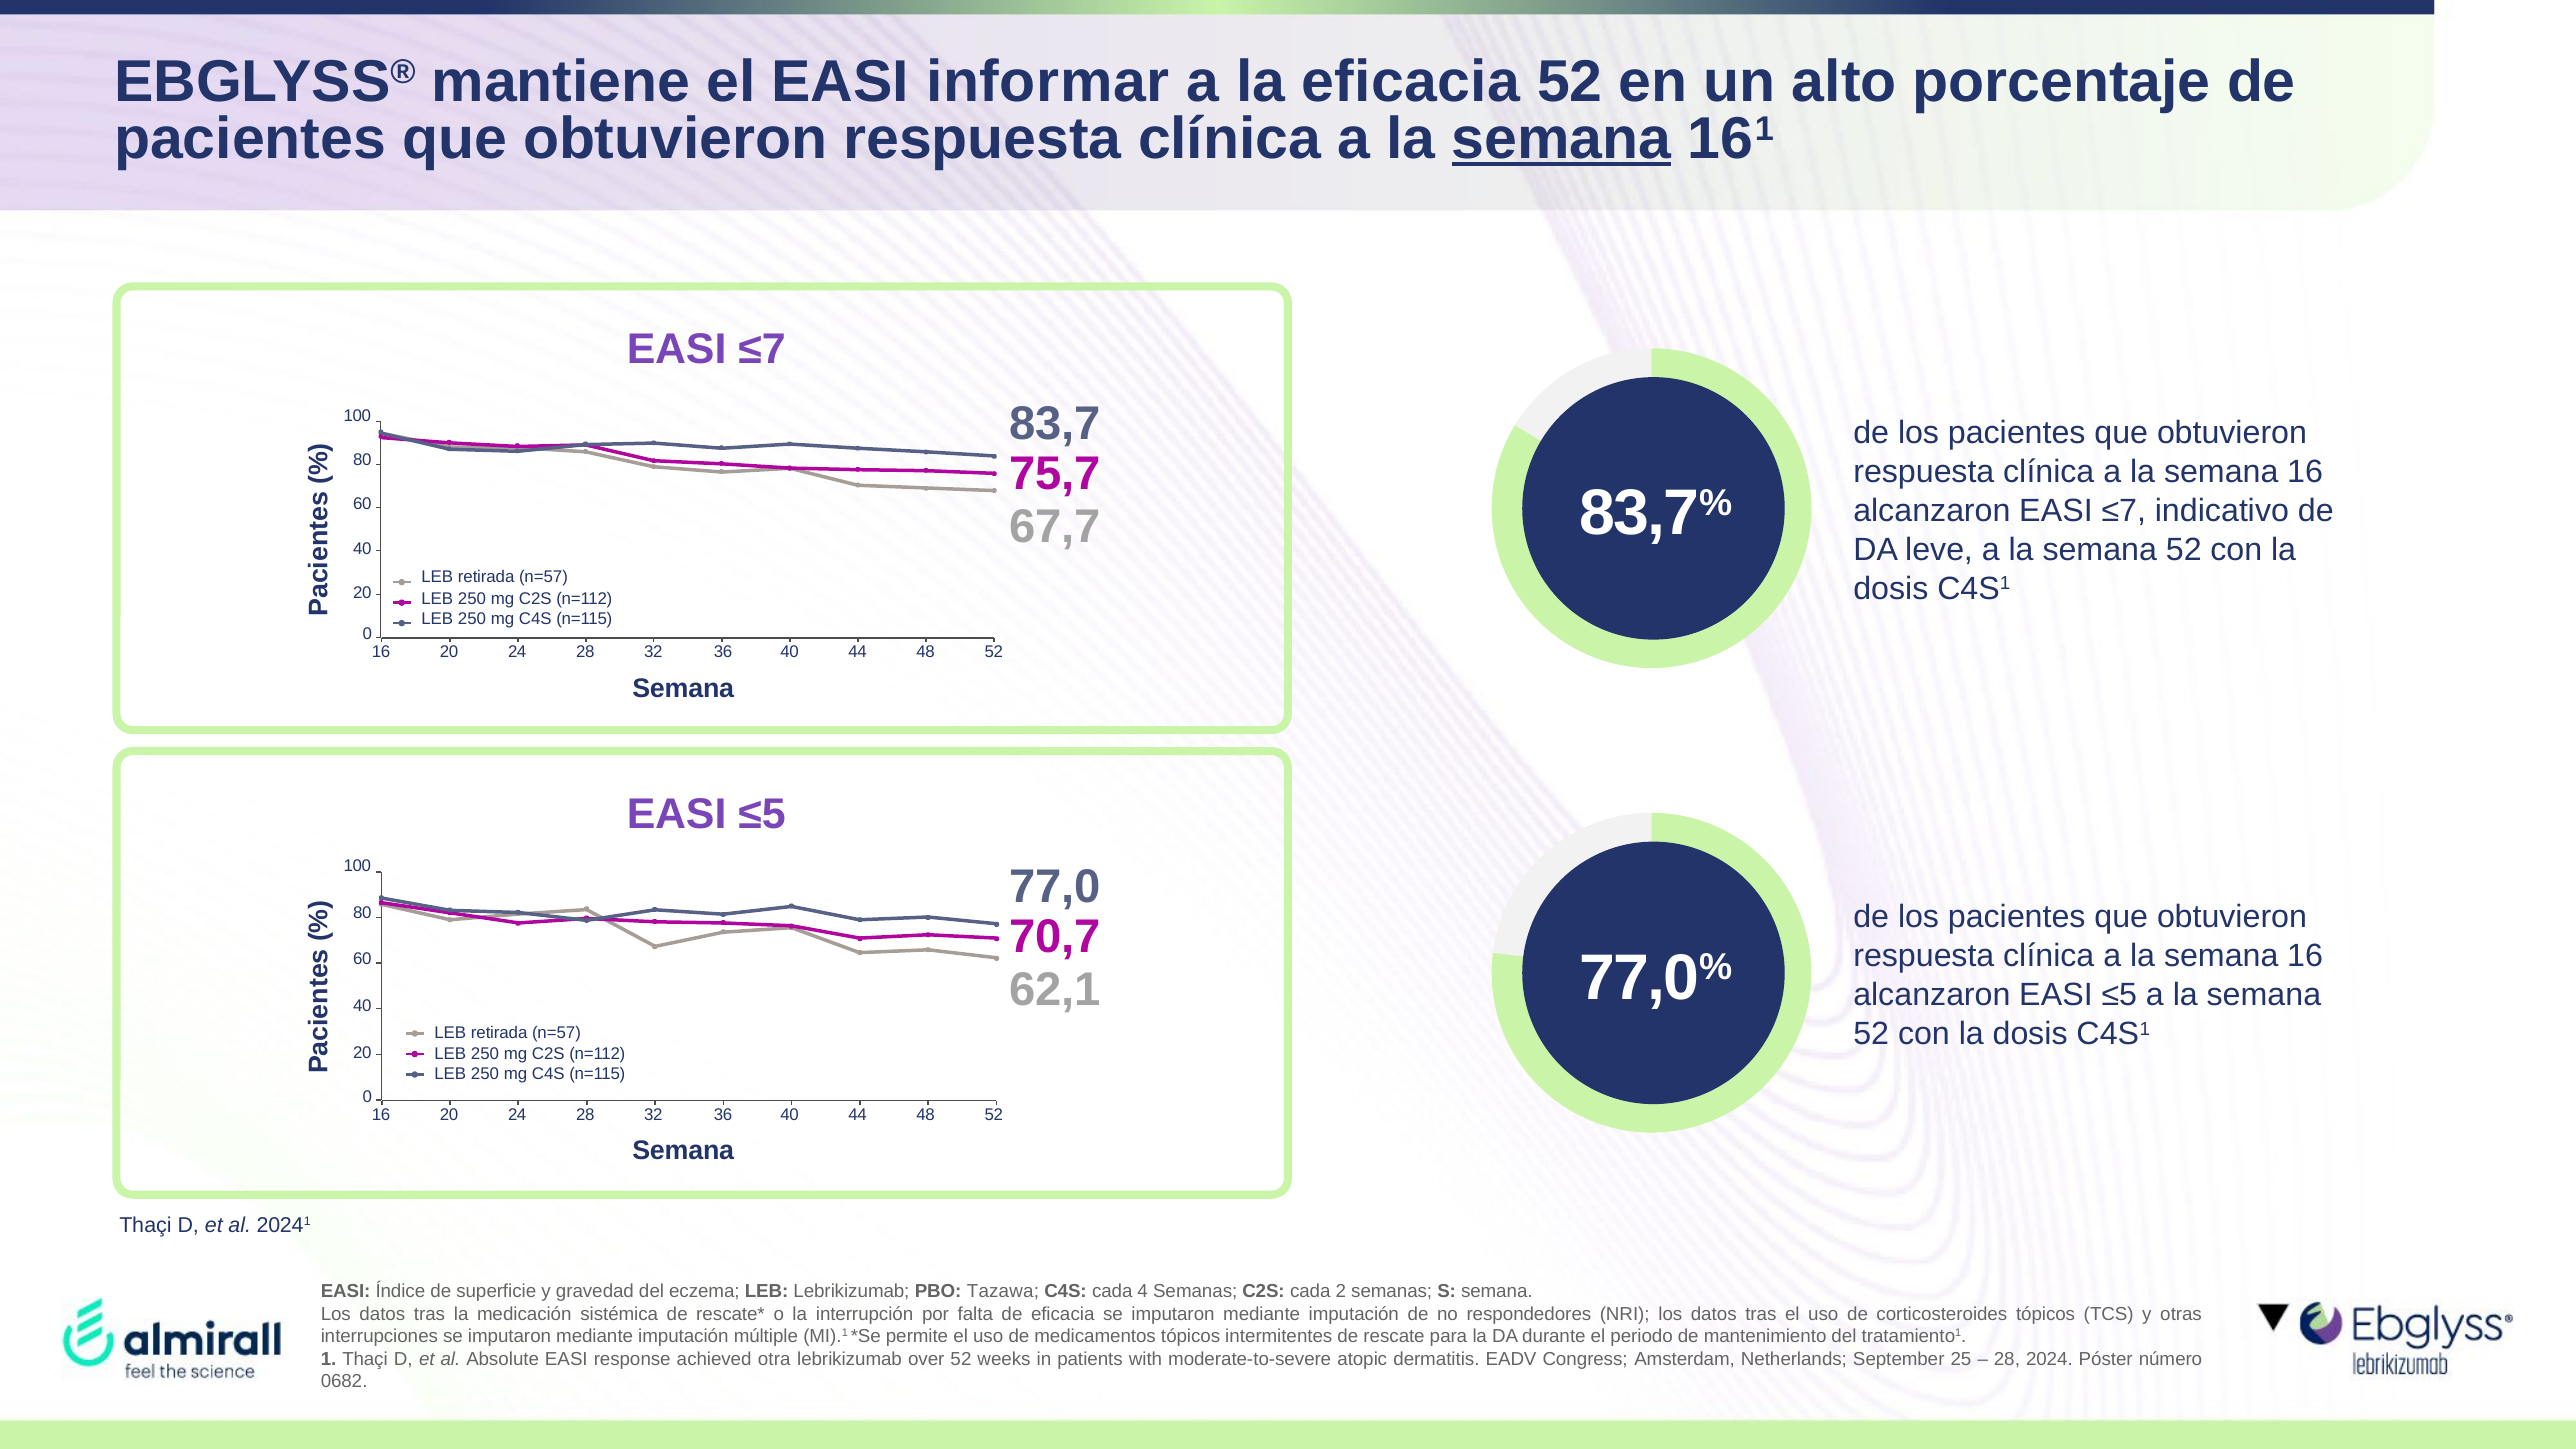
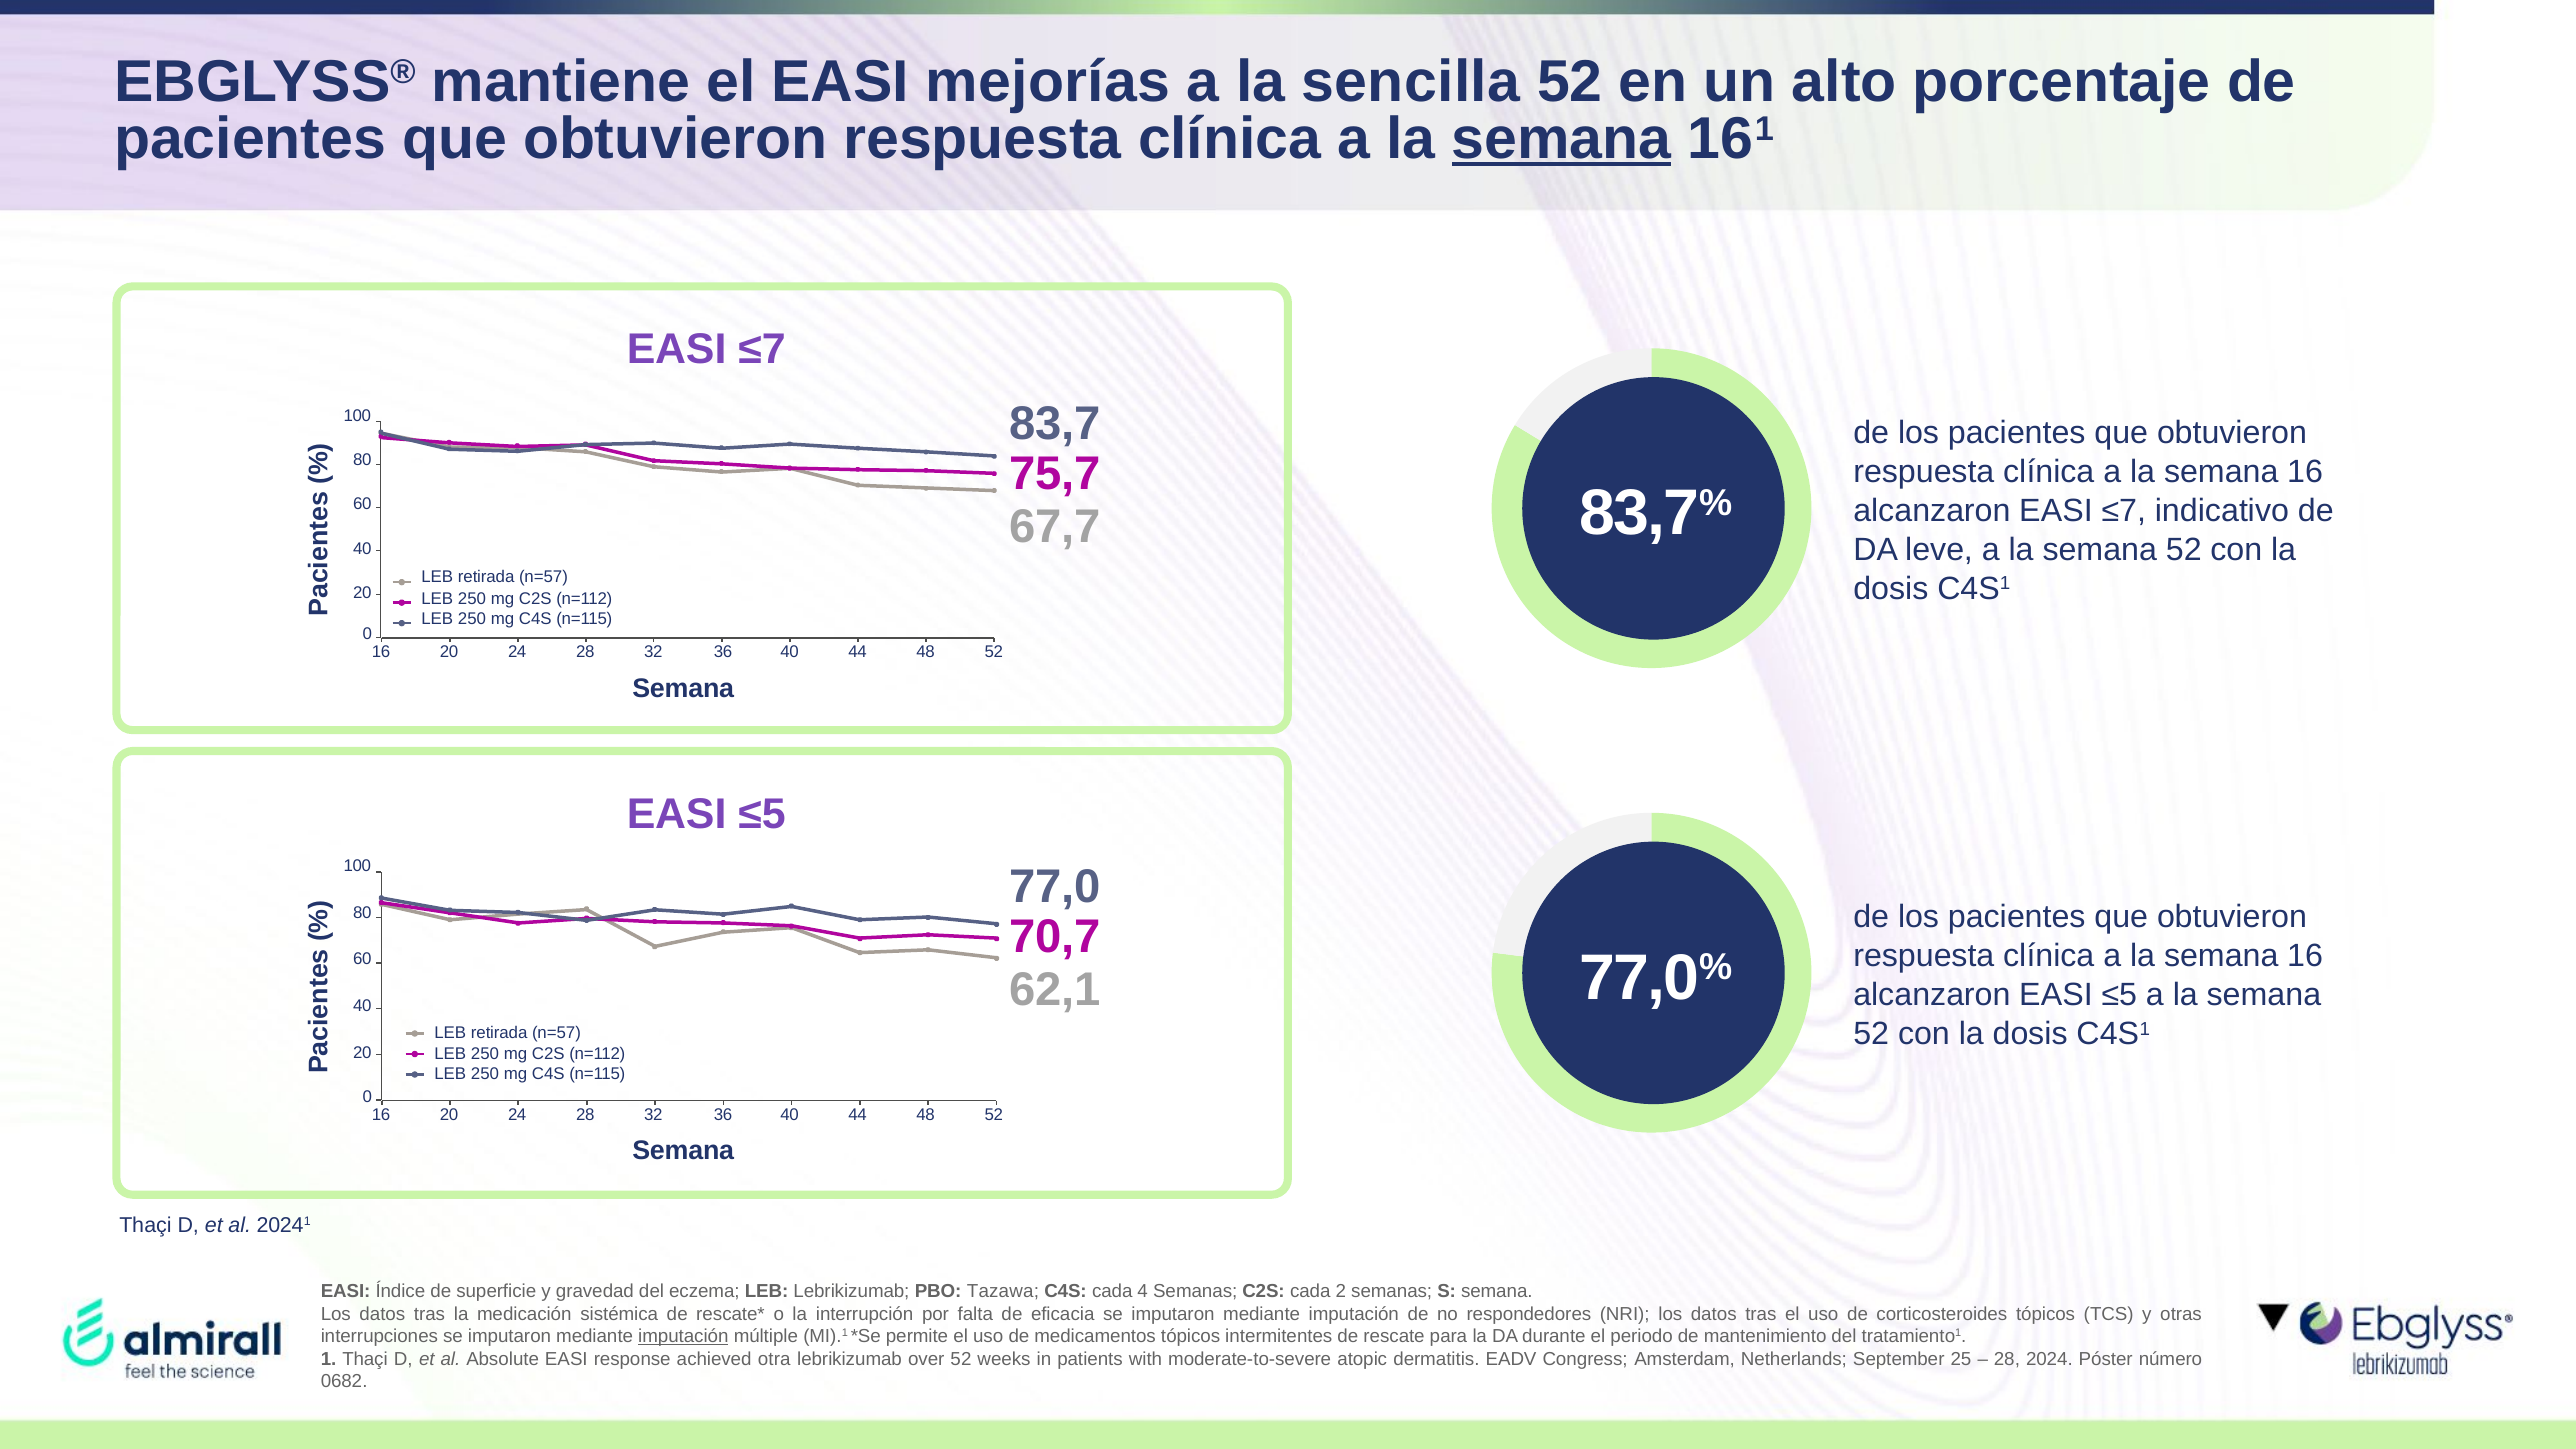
informar: informar -> mejorías (1048, 82)
la eficacia: eficacia -> sencilla (1411, 82)
imputación underline: none -> present (683, 1336)
